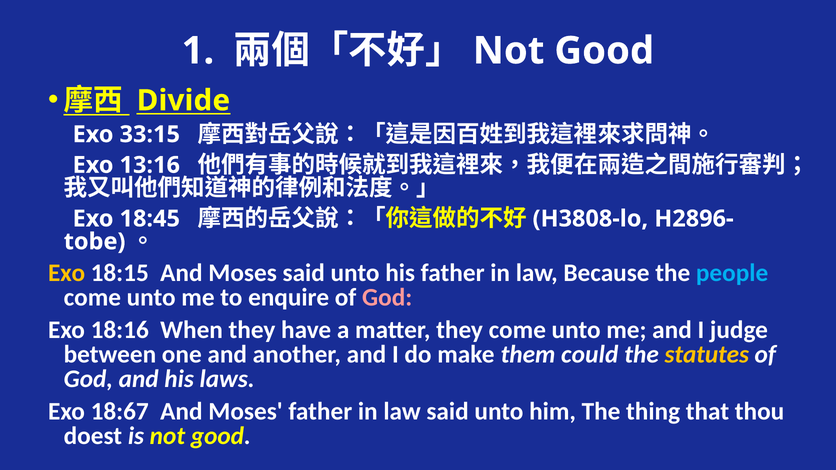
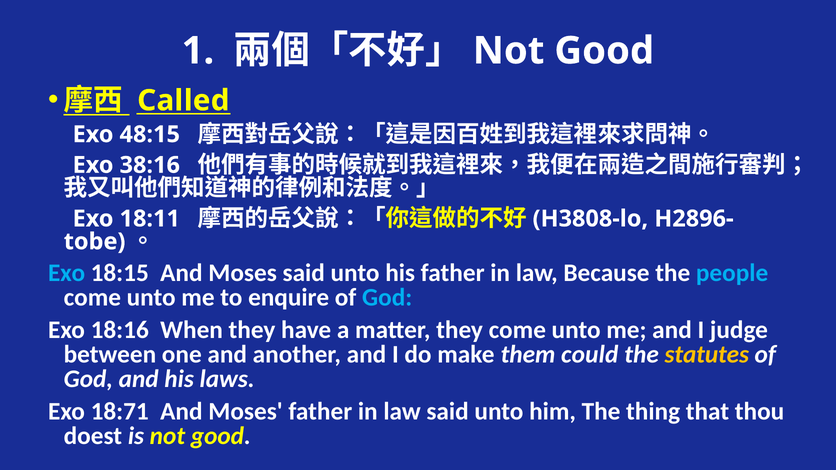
Divide: Divide -> Called (183, 101)
33:15: 33:15 -> 48:15 (150, 134)
13:16: 13:16 -> 38:16 (150, 165)
18:45: 18:45 -> 18:11 (150, 219)
Exo colour: yellow -> light blue (67, 273)
God colour: pink -> light blue (387, 298)
18:67: 18:67 -> 18:71 (120, 412)
